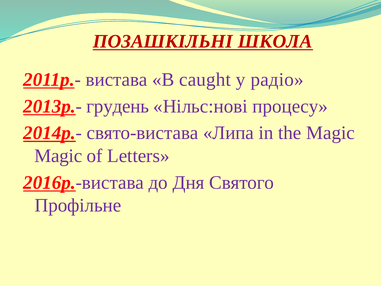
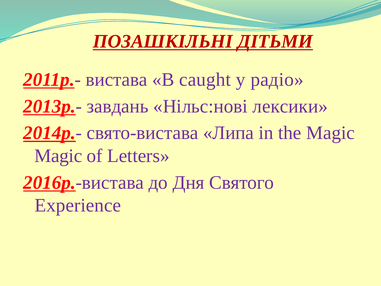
ШКОЛА: ШКОЛА -> ДІТЬМИ (275, 41)
грудень: грудень -> завдань (118, 106)
процесу: процесу -> лексики (290, 106)
Профільне: Профільне -> Experience (78, 205)
